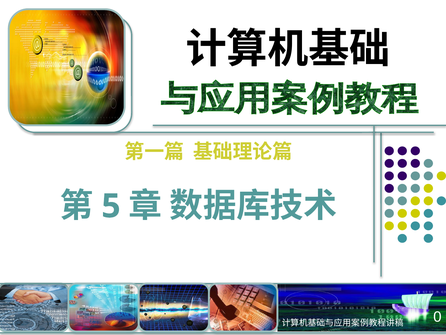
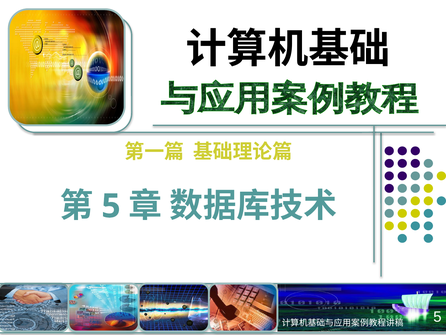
0: 0 -> 5 (437, 316)
